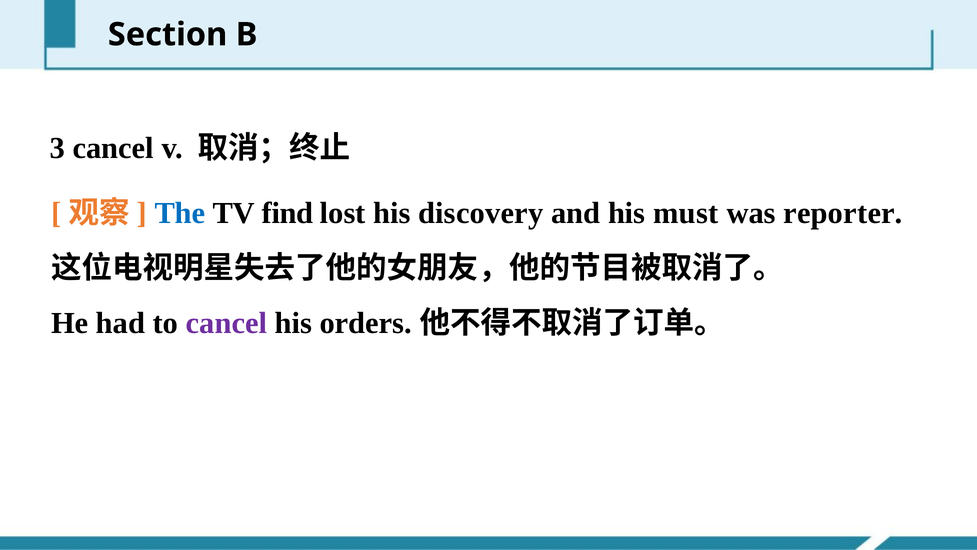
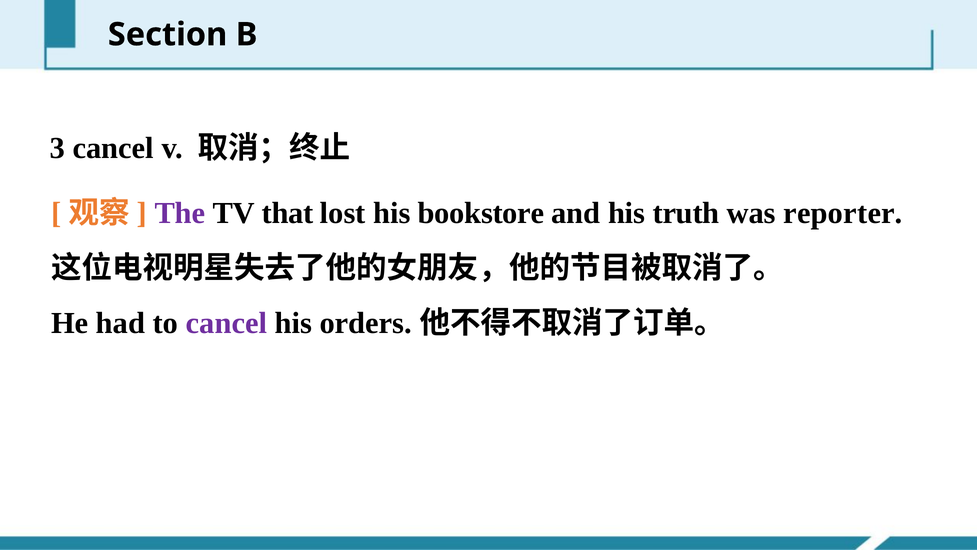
The colour: blue -> purple (180, 213)
find: find -> that (288, 213)
discovery: discovery -> bookstore (481, 213)
must: must -> truth (686, 213)
